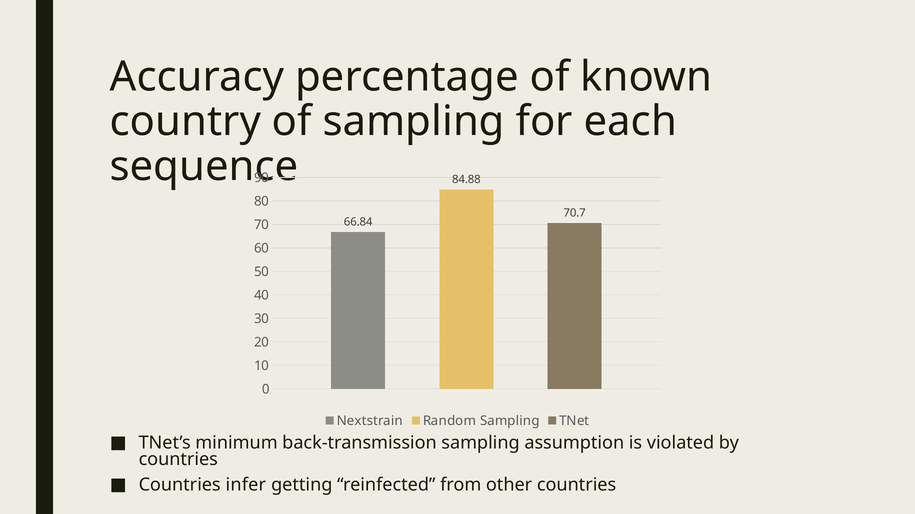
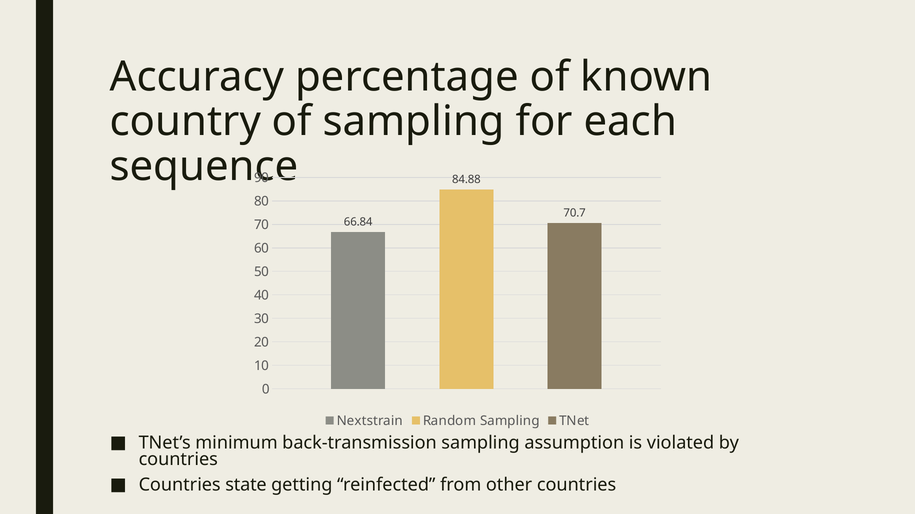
infer: infer -> state (246, 485)
